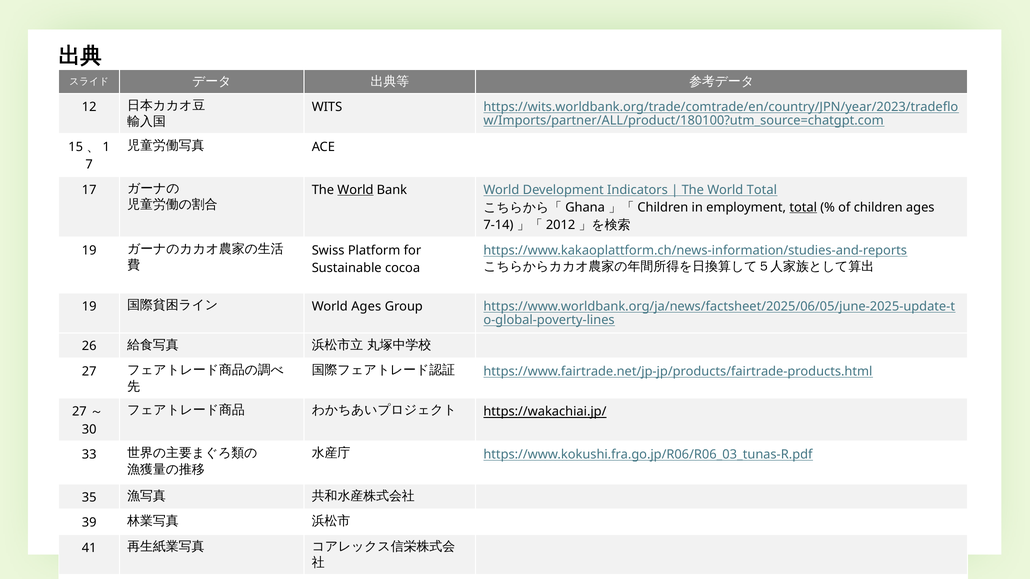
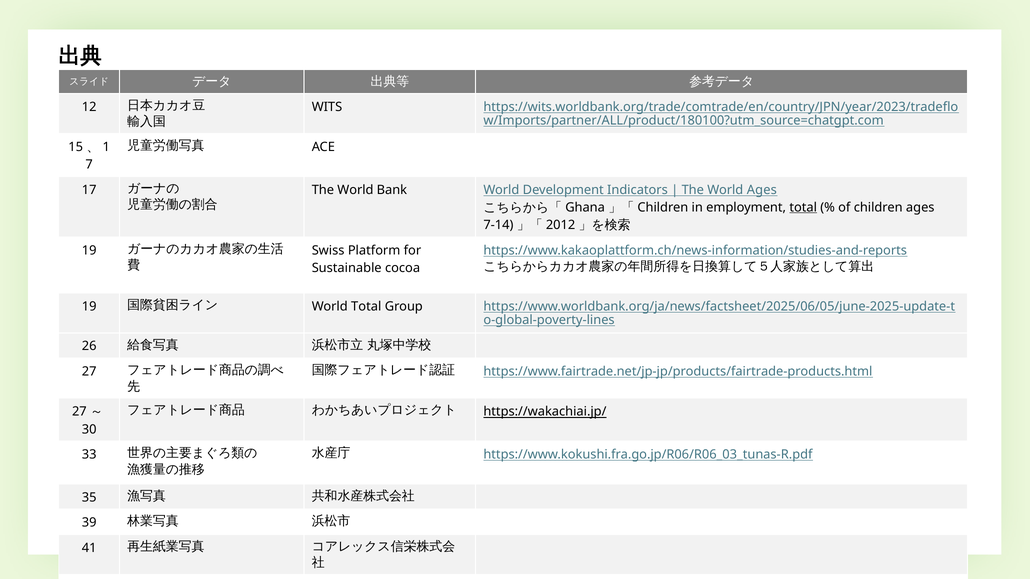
World underline: present -> none (355, 190)
World Total: Total -> Ages (762, 190)
World Ages: Ages -> Total (366, 306)
